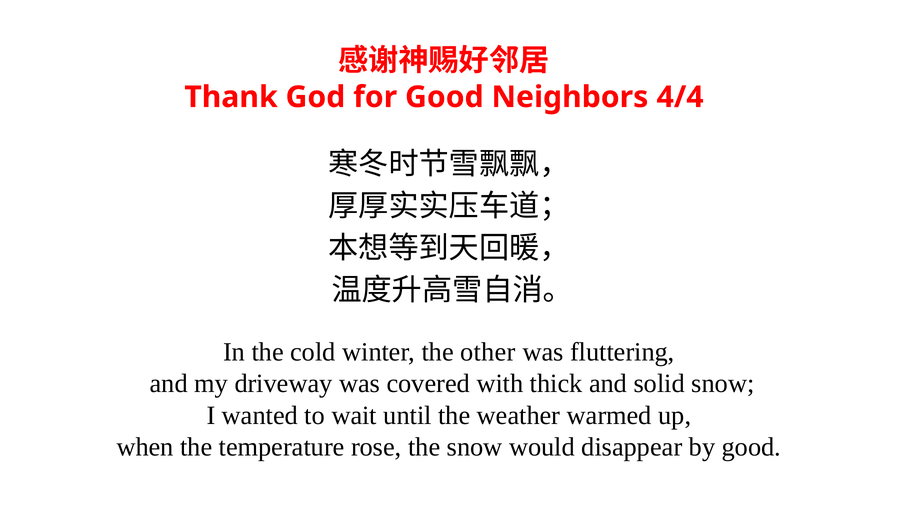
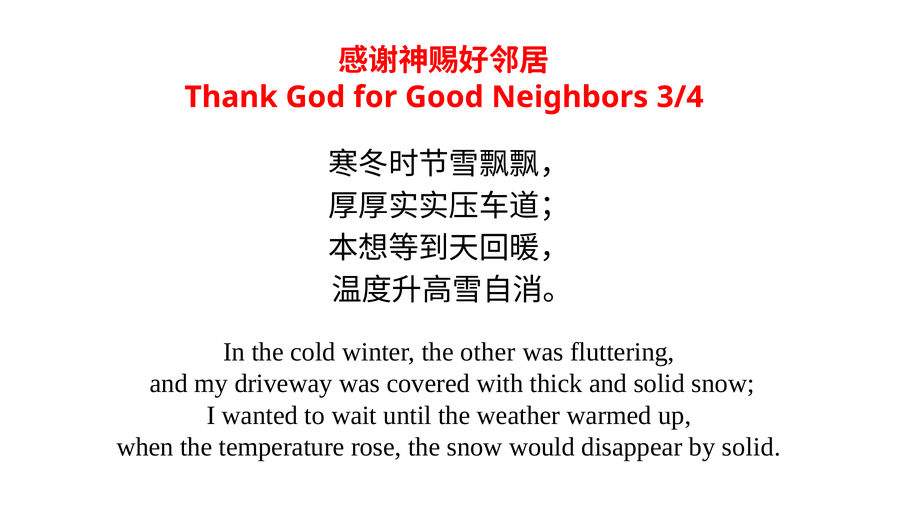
4/4: 4/4 -> 3/4 (680, 97)
by good: good -> solid (751, 447)
